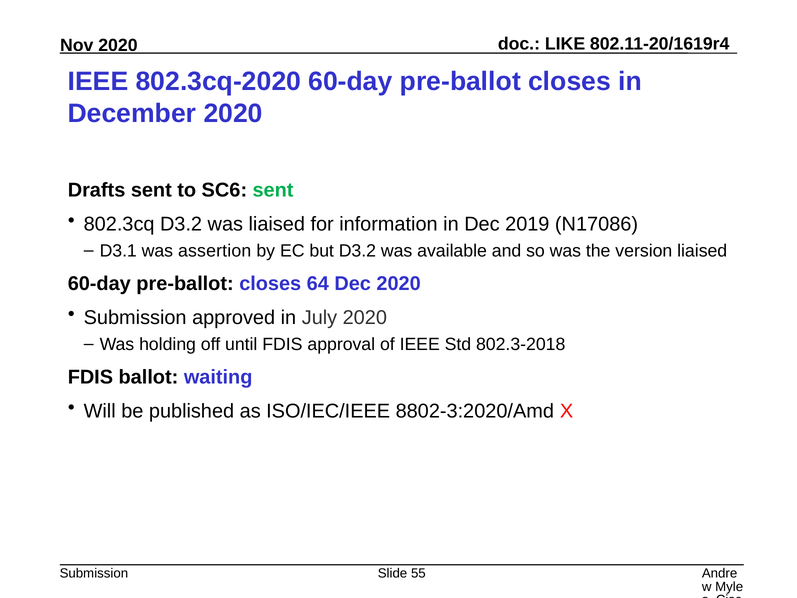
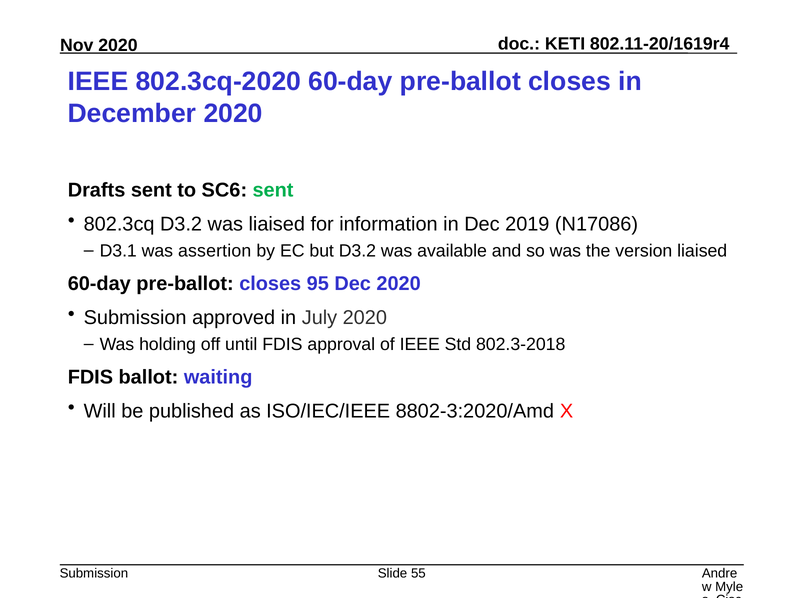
LIKE: LIKE -> KETI (565, 44)
64: 64 -> 95 (318, 283)
